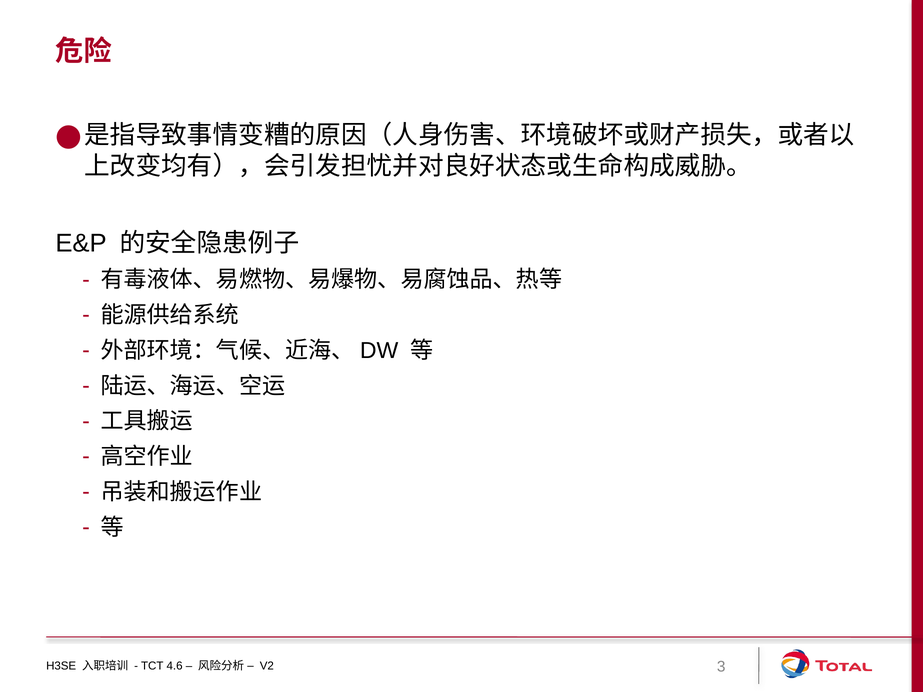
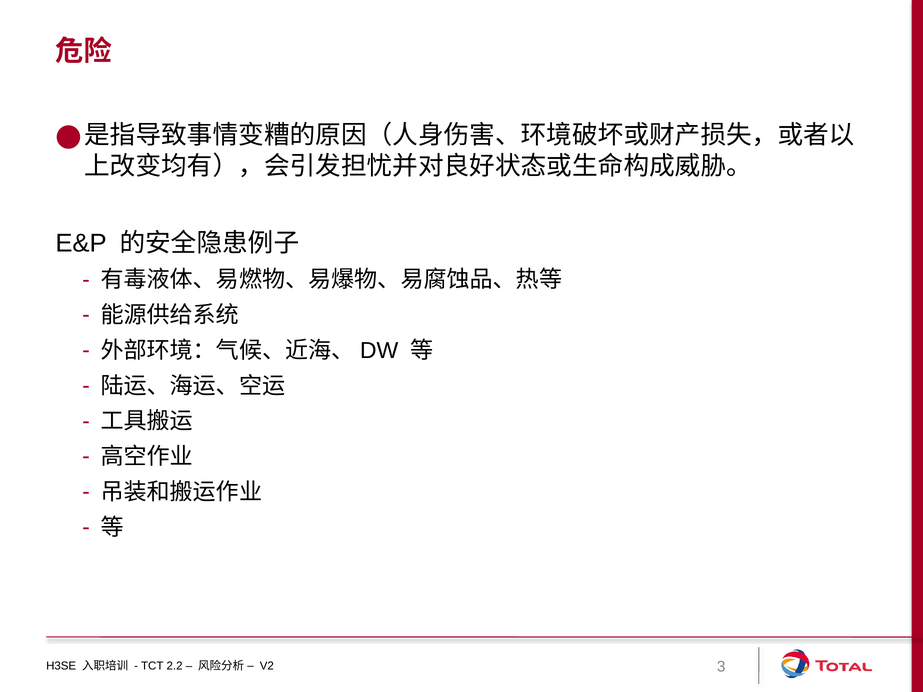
4.6: 4.6 -> 2.2 (175, 666)
